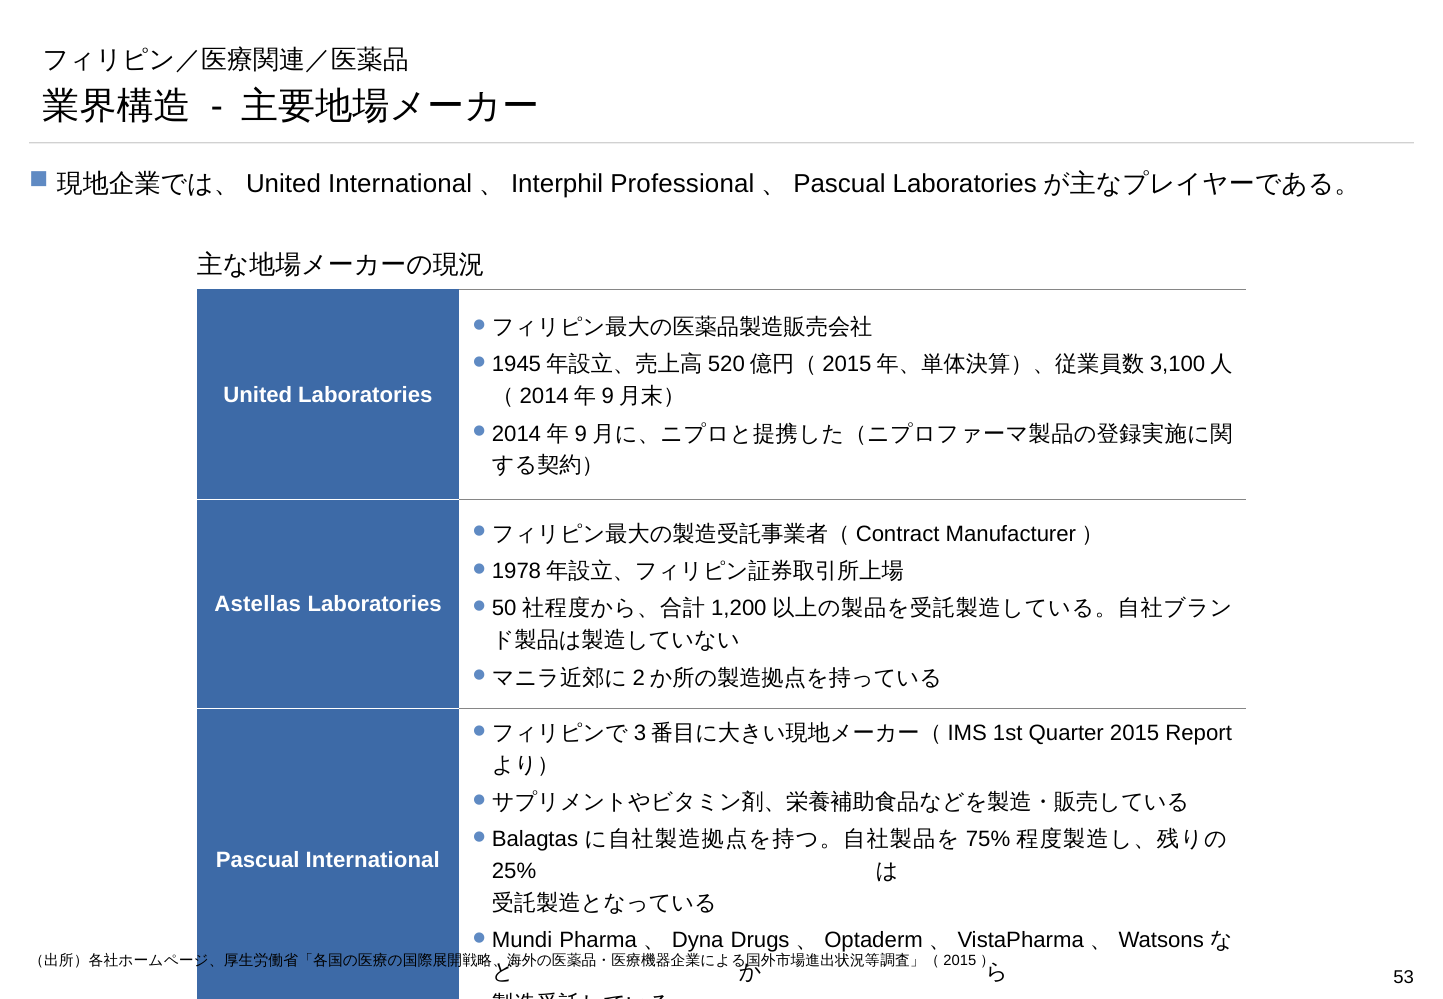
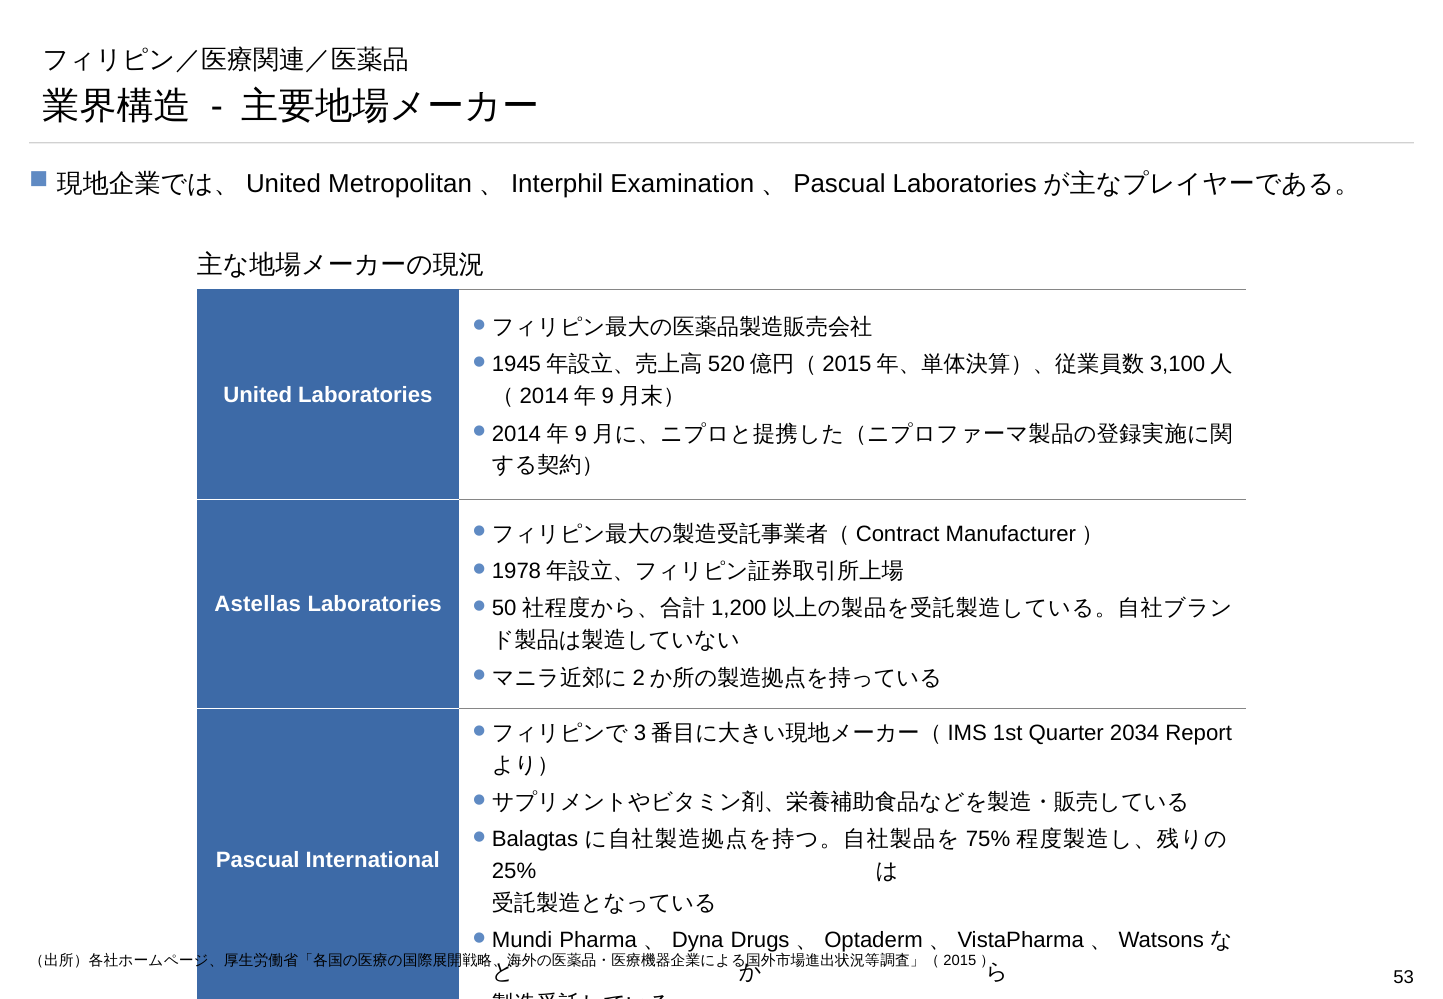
International: International -> Metropolitan (400, 184)
Professional: Professional -> Examination (682, 184)
2015: 2015 -> 2034 (1135, 733)
